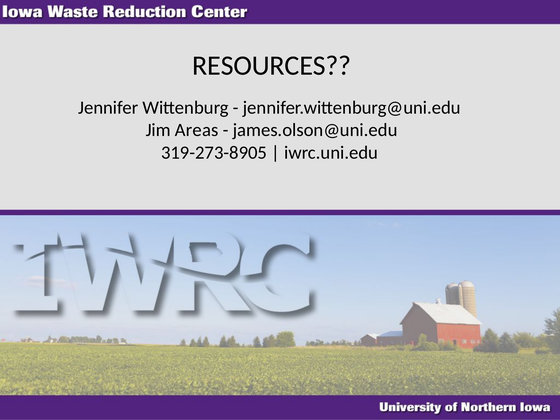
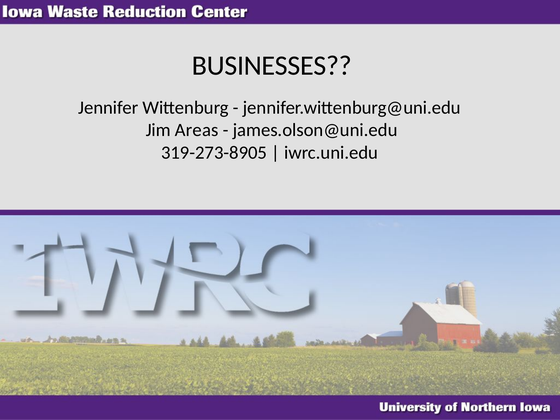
RESOURCES: RESOURCES -> BUSINESSES (272, 65)
